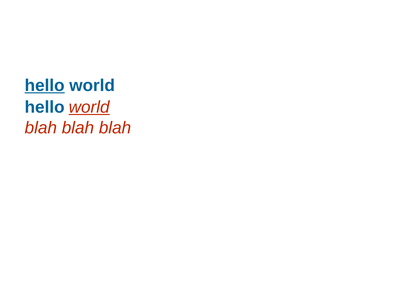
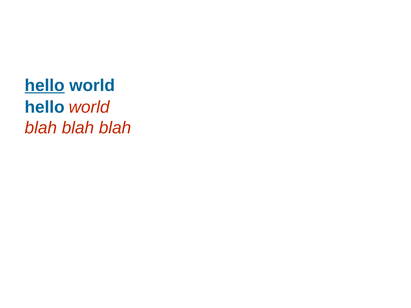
world underline: present -> none (89, 107)
